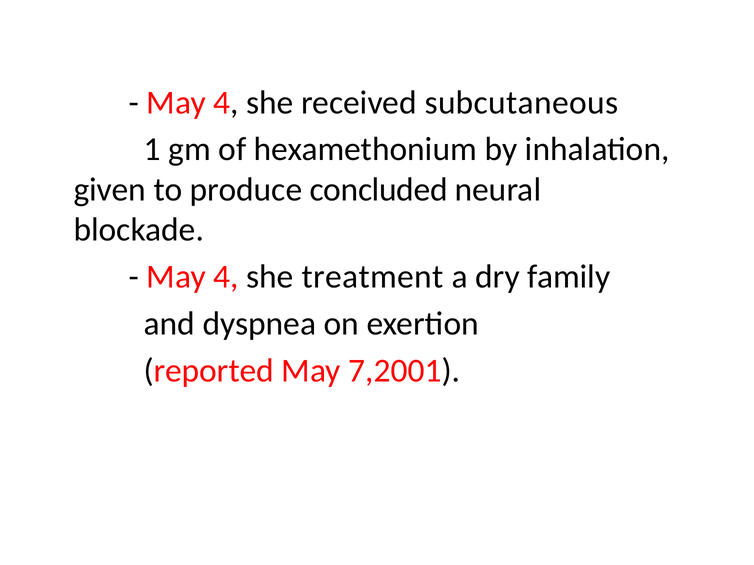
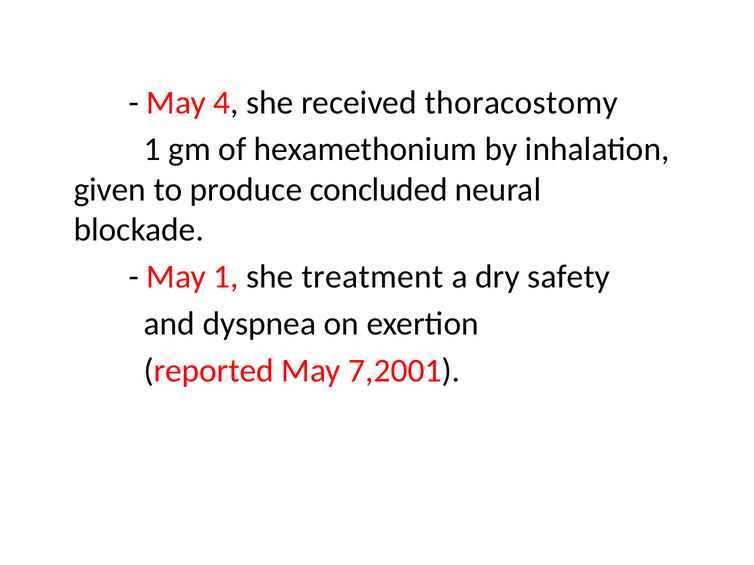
subcutaneous: subcutaneous -> thoracostomy (521, 103)
4: 4 -> 1 (226, 277)
family: family -> safety (569, 277)
